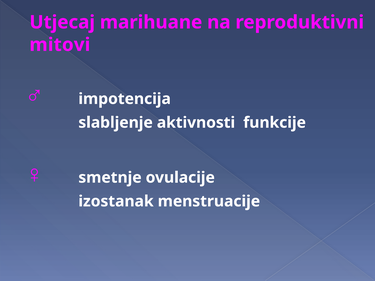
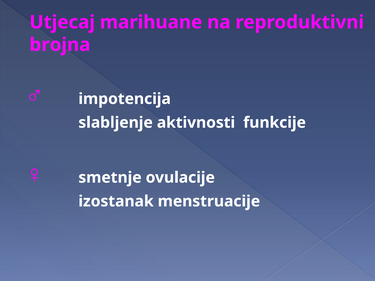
mitovi: mitovi -> brojna (60, 45)
